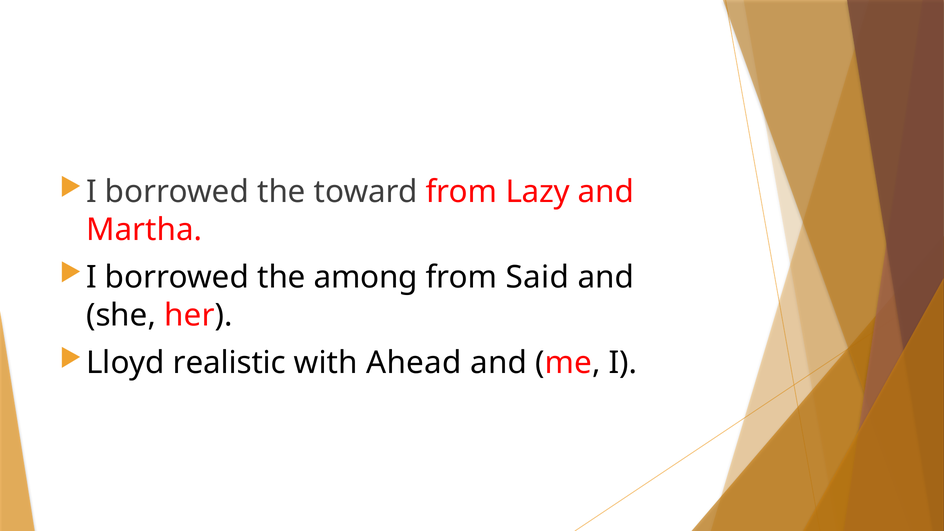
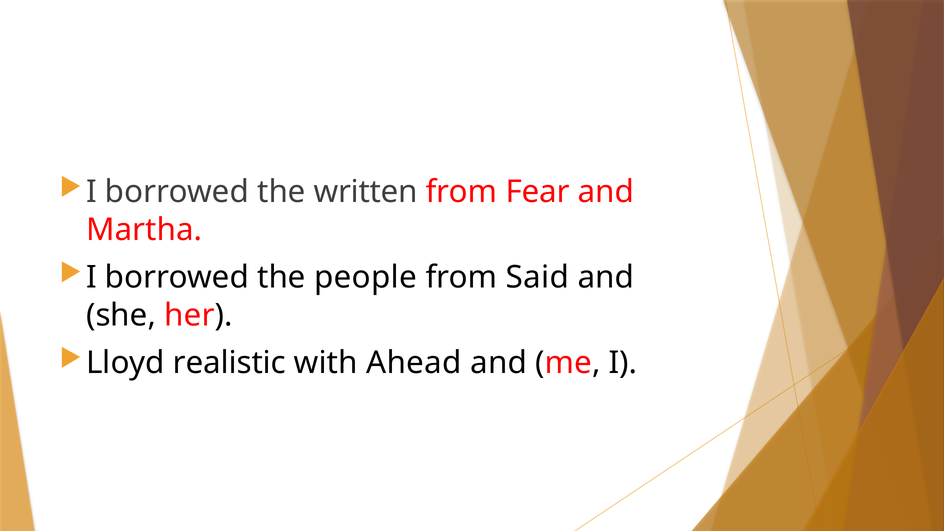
toward: toward -> written (366, 192)
Lazy: Lazy -> Fear (538, 192)
among: among -> people (365, 277)
